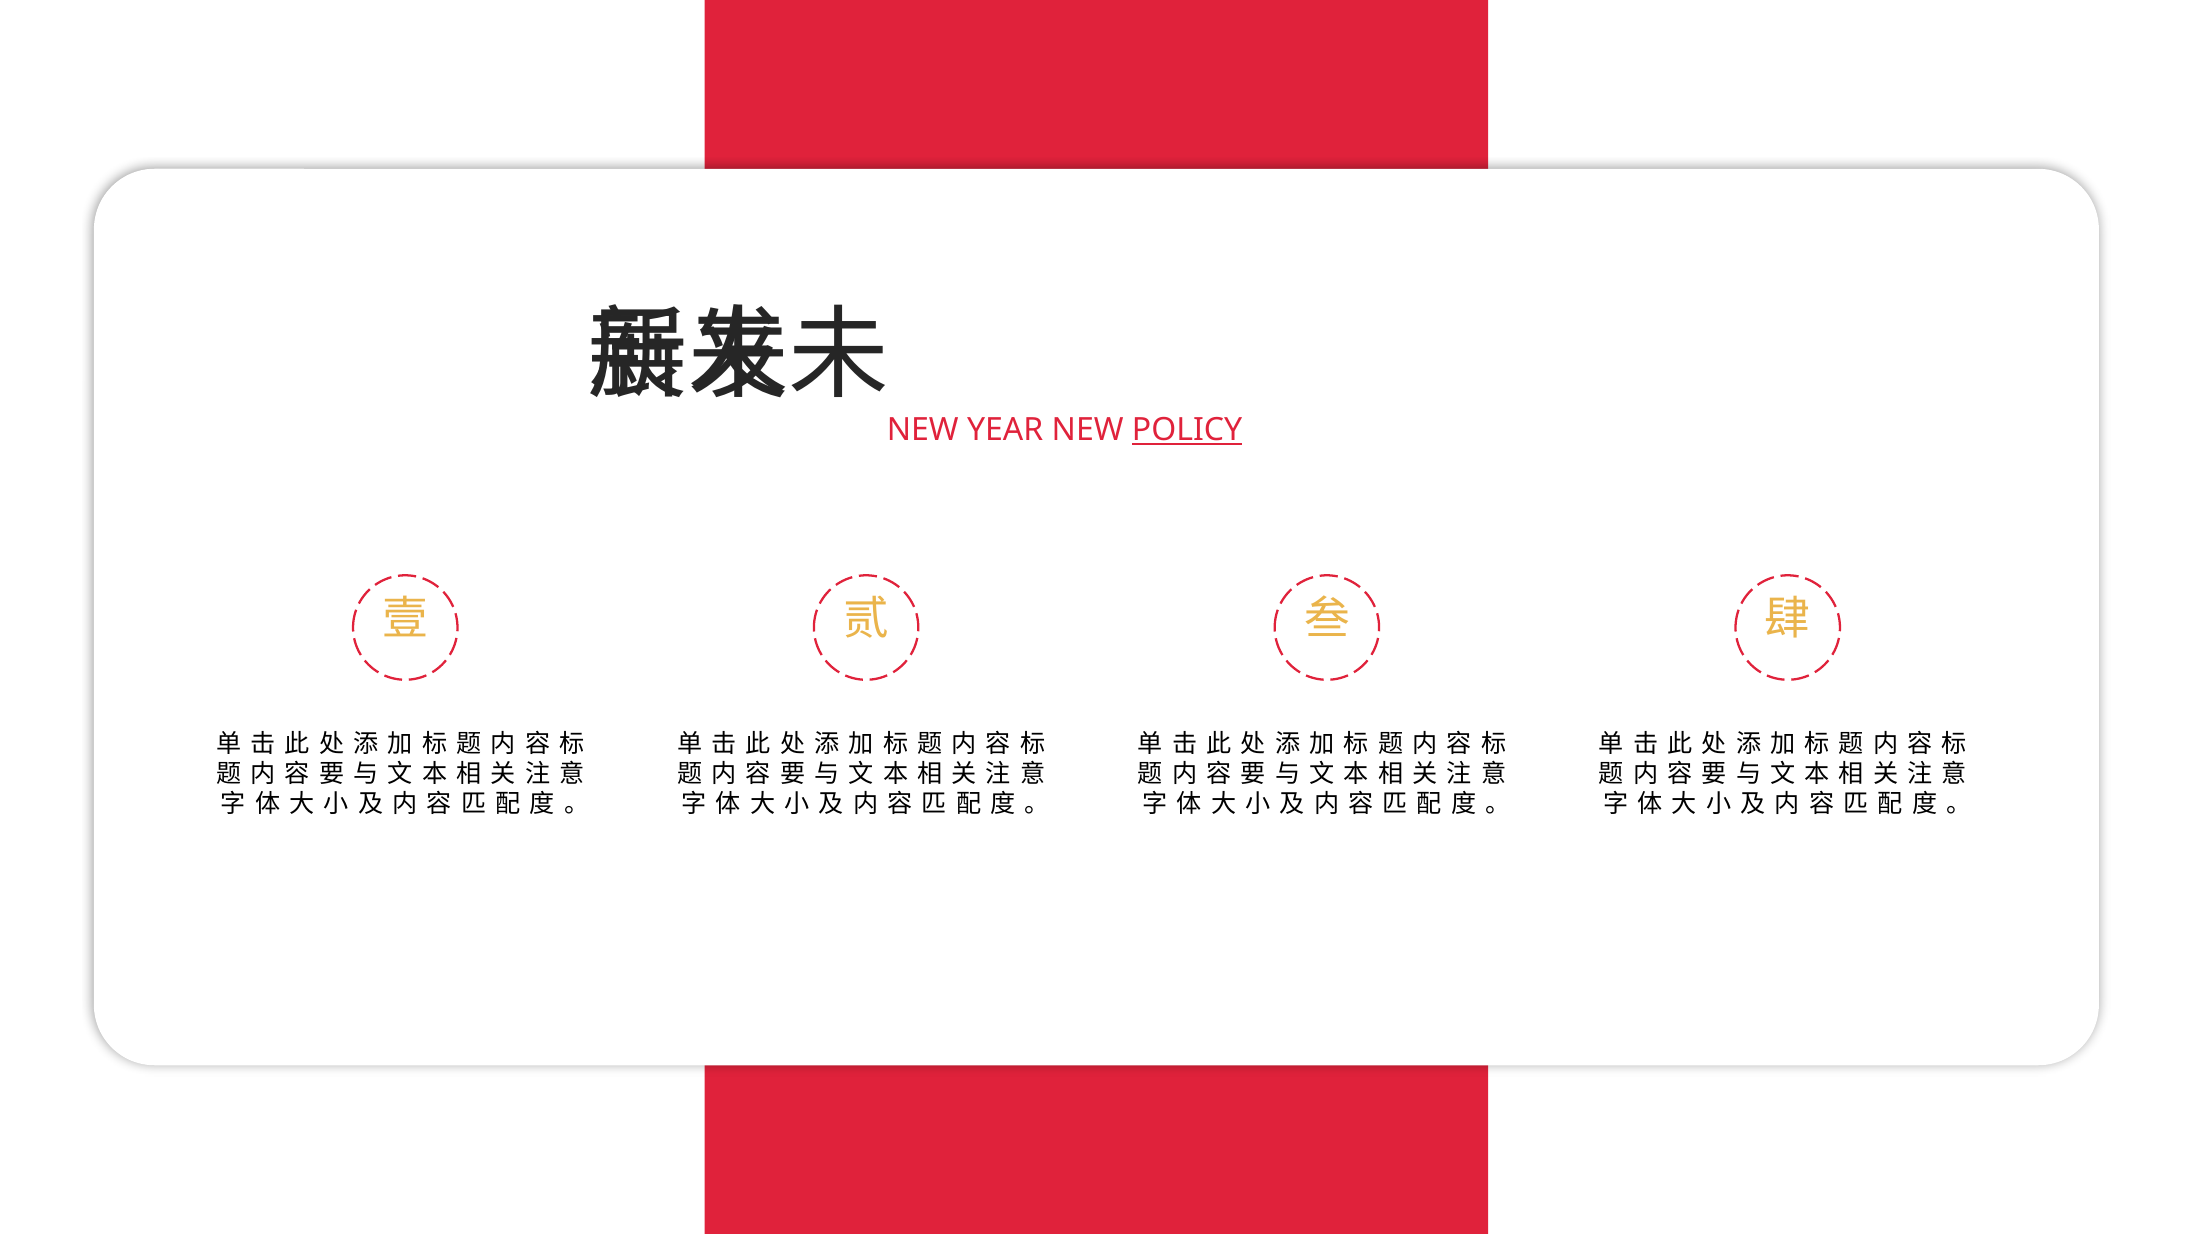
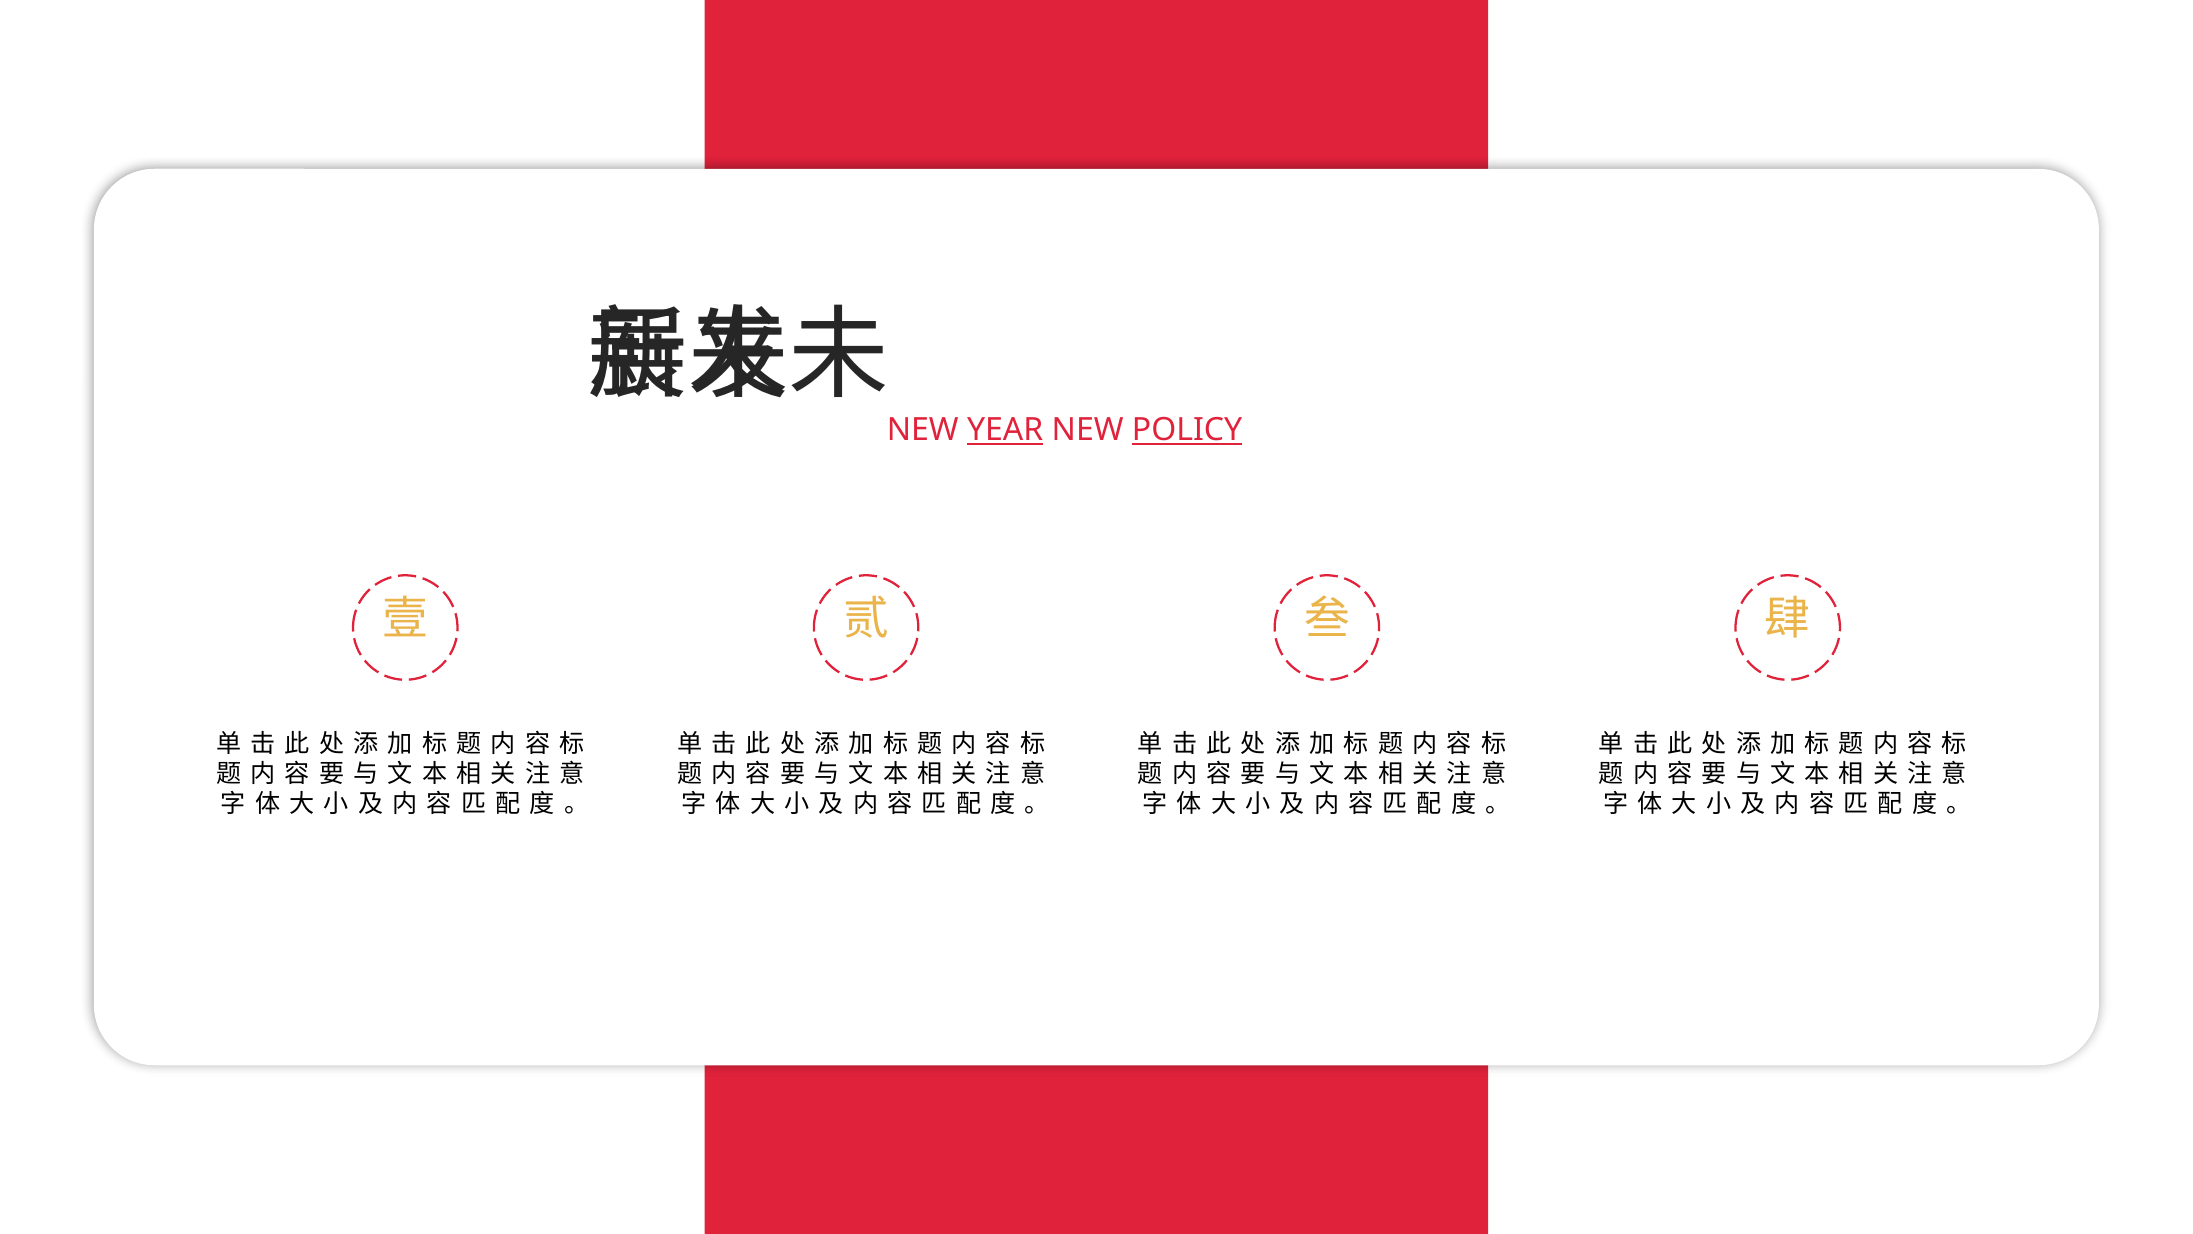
YEAR underline: none -> present (1005, 430)
